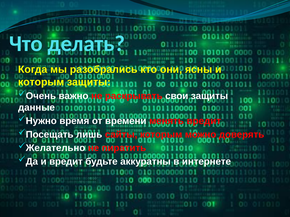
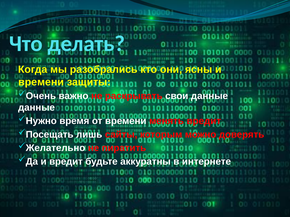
которым: которым -> времени (41, 82)
свои защиты: защиты -> данные (209, 96)
